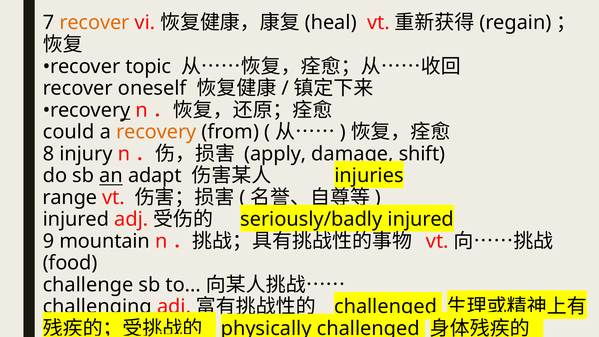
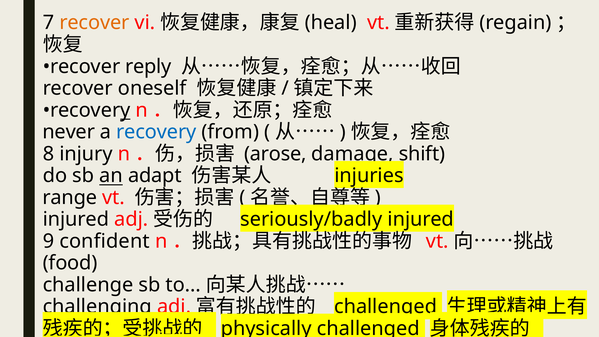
topic: topic -> reply (148, 66)
could: could -> never (69, 132)
recovery colour: orange -> blue (156, 132)
apply: apply -> arose (275, 154)
mountain: mountain -> confident (105, 241)
